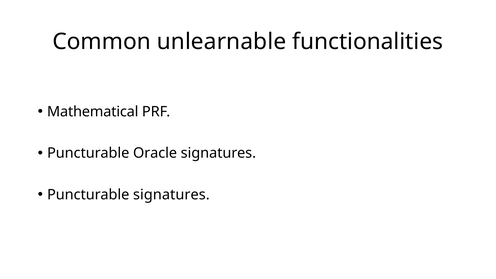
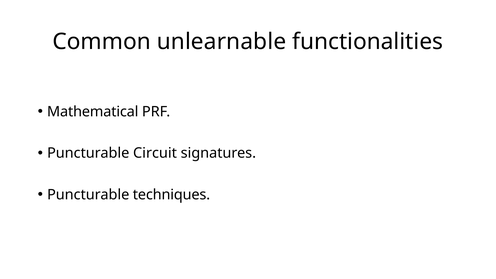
Oracle: Oracle -> Circuit (155, 153)
Puncturable signatures: signatures -> techniques (171, 195)
